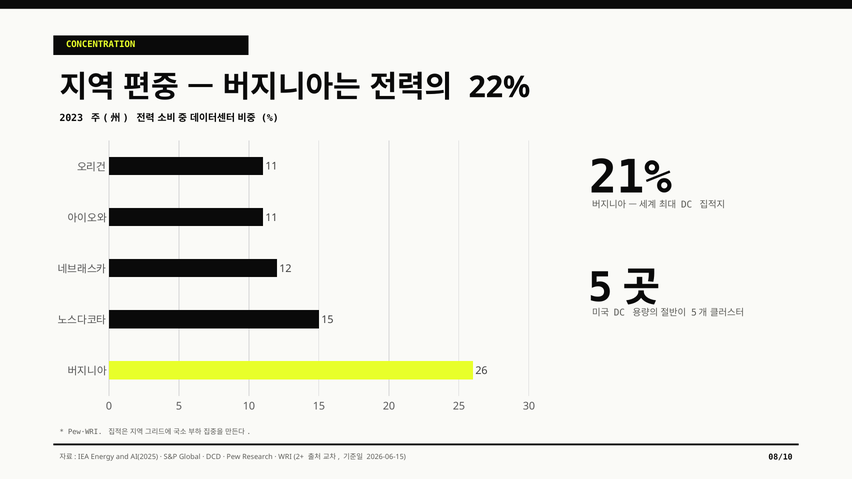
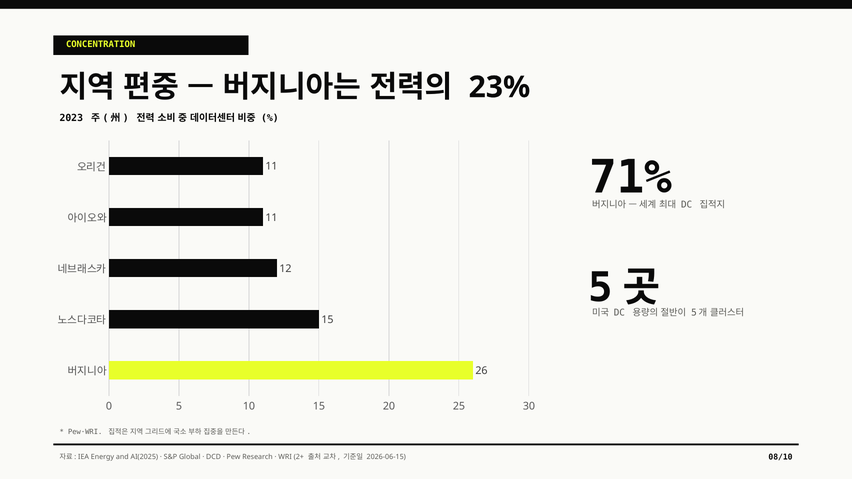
22%: 22% -> 23% (499, 87)
21%: 21% -> 71% (631, 178)
